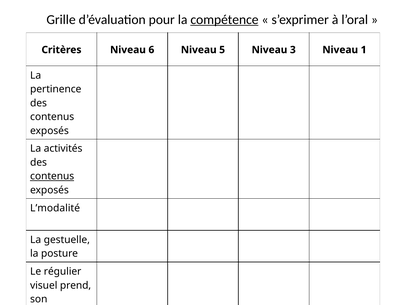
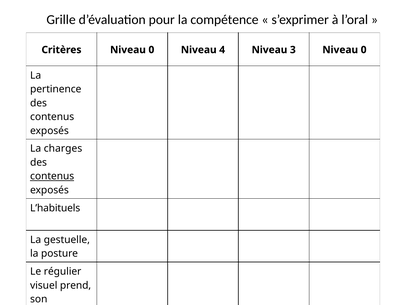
compétence underline: present -> none (224, 20)
Critères Niveau 6: 6 -> 0 (151, 50)
5: 5 -> 4 (222, 50)
3 Niveau 1: 1 -> 0 (364, 50)
activités: activités -> charges (63, 148)
L’modalité: L’modalité -> L’habituels (55, 208)
